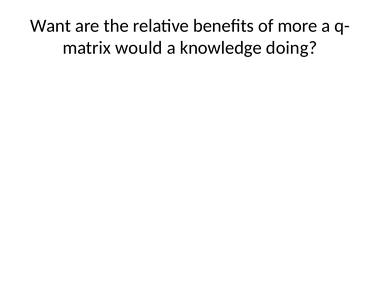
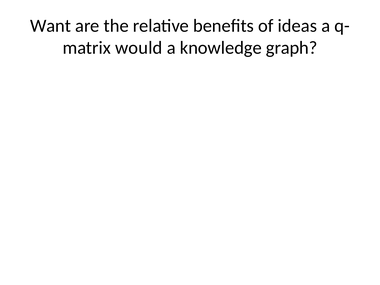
more: more -> ideas (297, 26)
doing: doing -> graph (292, 48)
